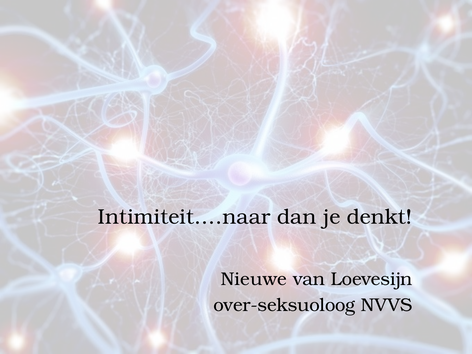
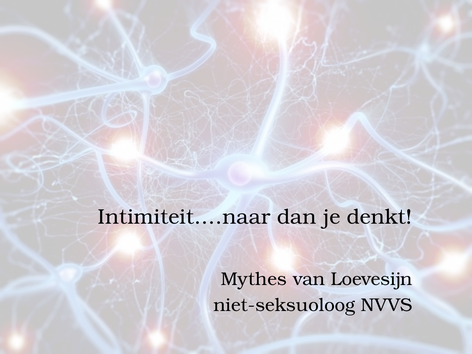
Nieuwe: Nieuwe -> Mythes (254, 279)
over-seksuoloog: over-seksuoloog -> niet-seksuoloog (284, 305)
